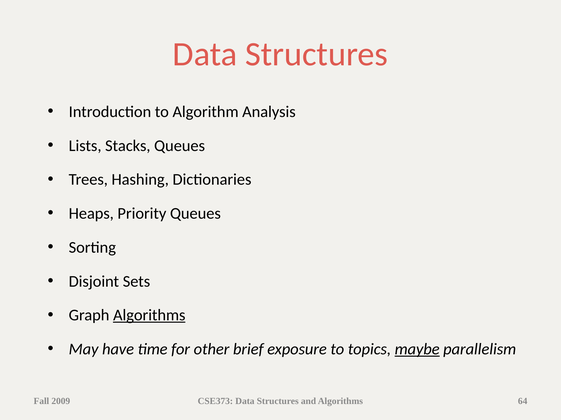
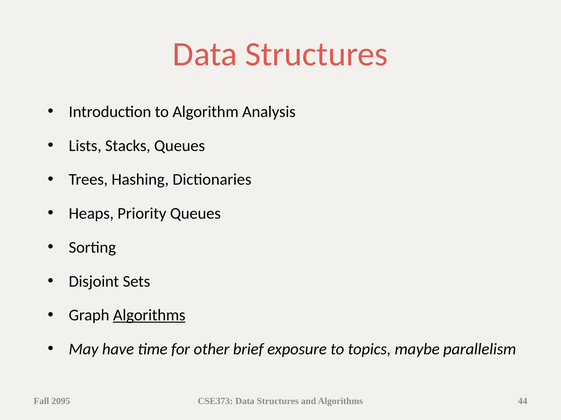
maybe underline: present -> none (417, 350)
2009: 2009 -> 2095 (61, 402)
64: 64 -> 44 (523, 402)
